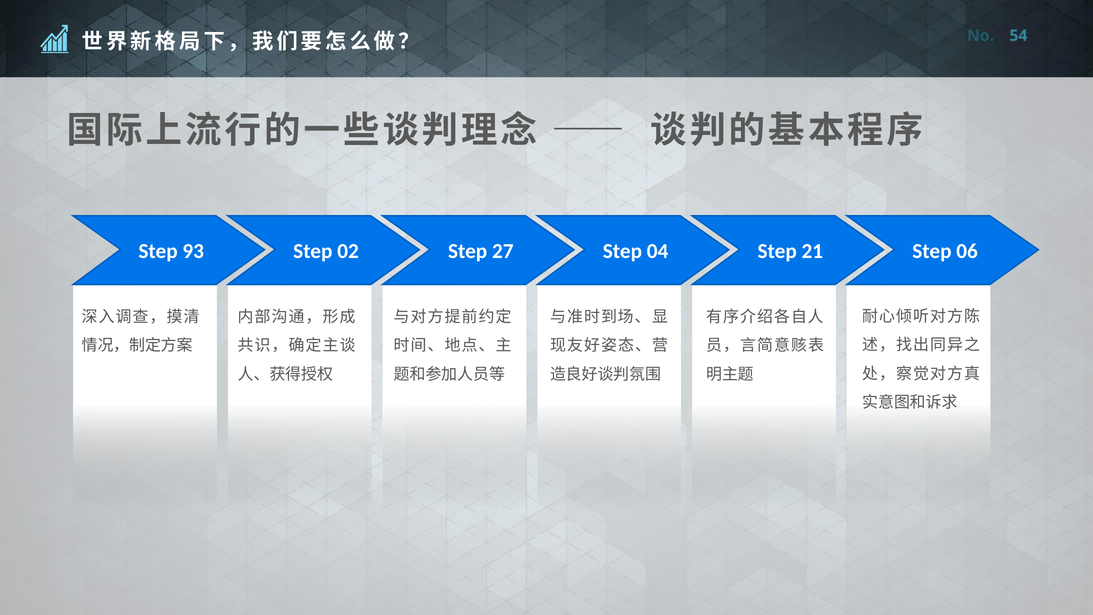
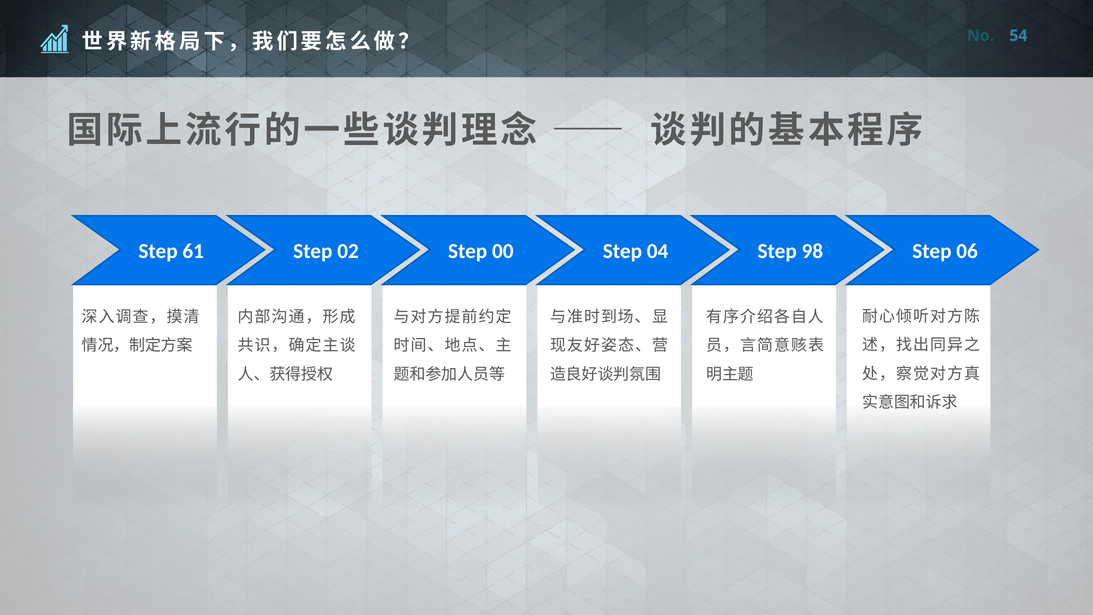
93: 93 -> 61 (193, 251)
27: 27 -> 00 (503, 251)
21: 21 -> 98 (812, 251)
